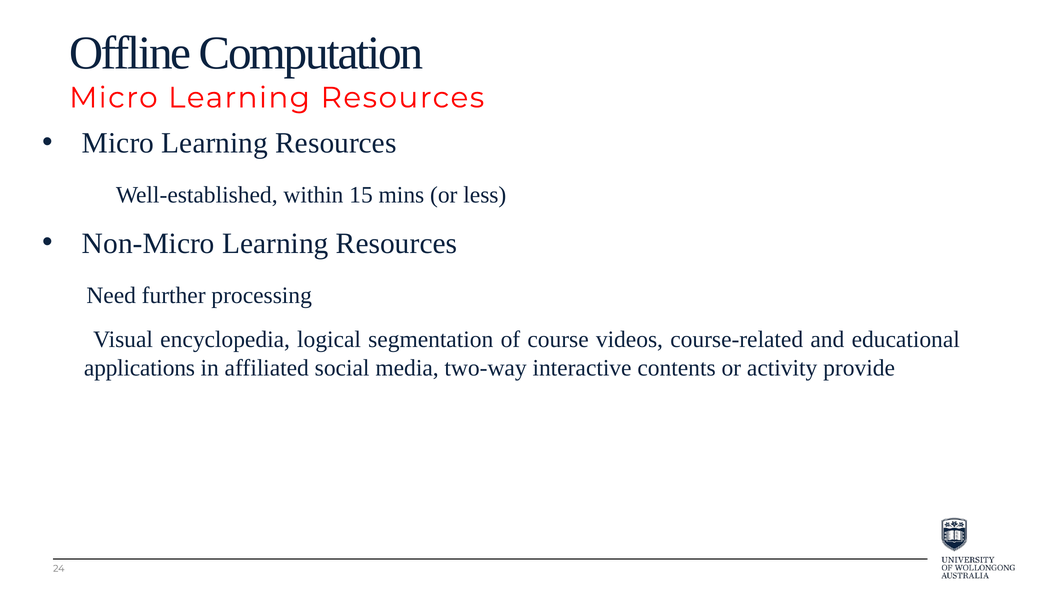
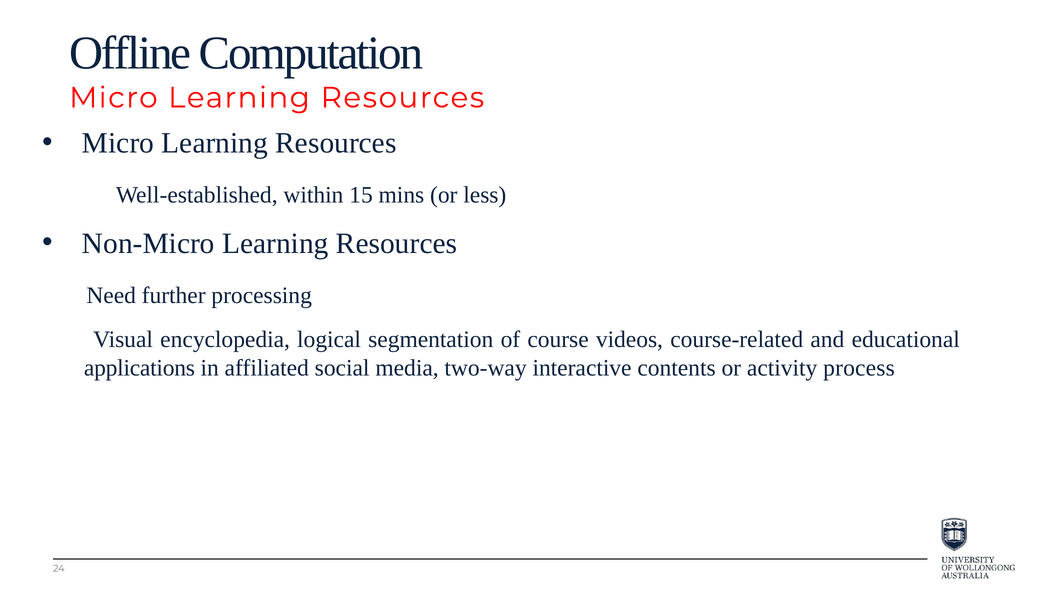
provide: provide -> process (859, 368)
